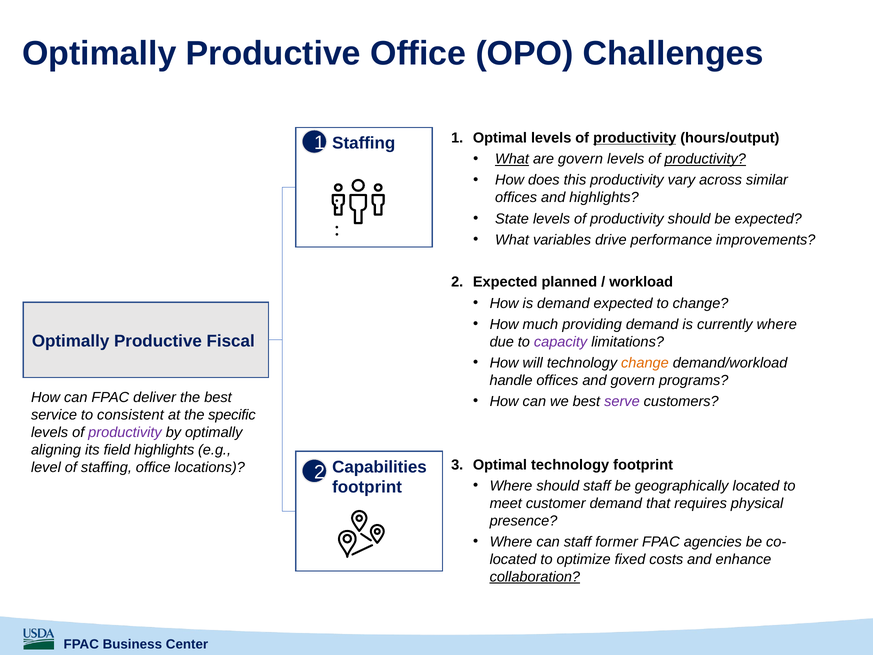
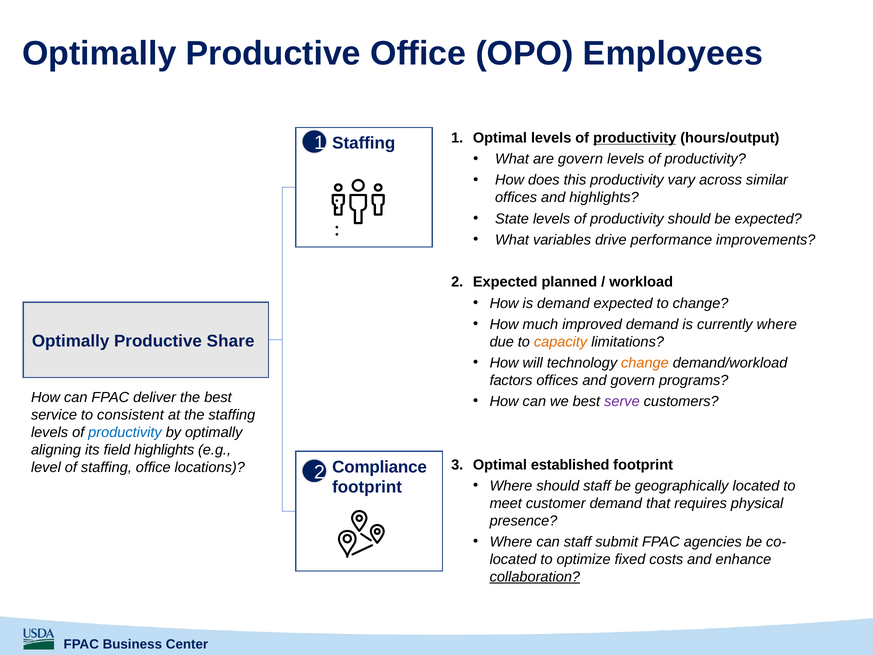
Challenges: Challenges -> Employees (673, 54)
What underline: present -> none (512, 159)
productivity underline: present -> none (705, 159)
providing: providing -> improved (592, 324)
Fiscal: Fiscal -> Share (231, 341)
capacity colour: purple -> orange (561, 342)
handle: handle -> factors (511, 380)
the specific: specific -> staffing (232, 415)
productivity colour: purple -> blue (125, 432)
Optimal technology: technology -> established (570, 465)
Capabilities: Capabilities -> Compliance (380, 467)
former: former -> submit (617, 542)
